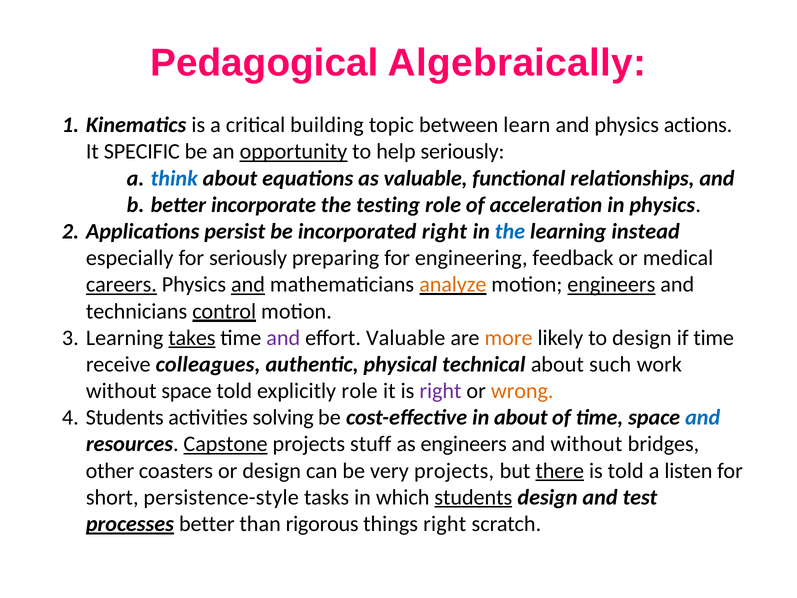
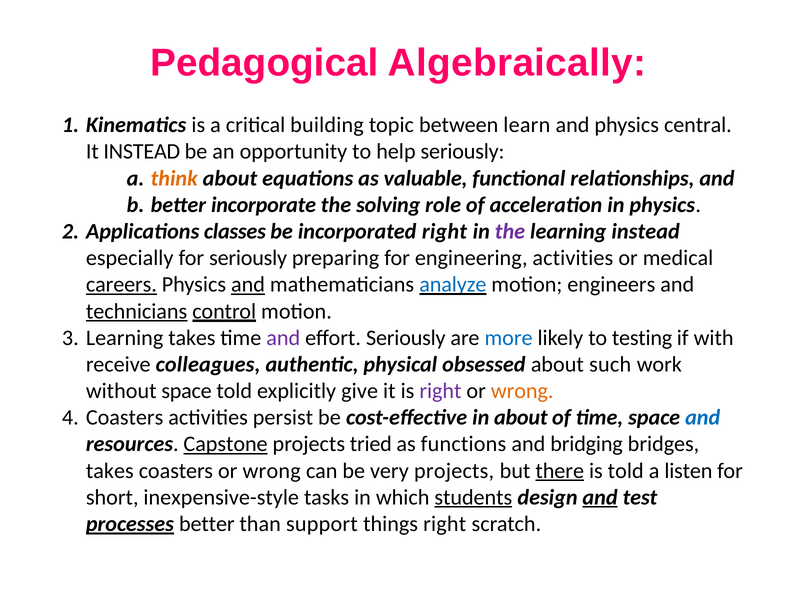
actions: actions -> central (698, 125)
It SPECIFIC: SPECIFIC -> INSTEAD (142, 152)
opportunity underline: present -> none (293, 152)
think colour: blue -> orange (174, 178)
testing: testing -> solving (388, 205)
persist: persist -> classes (235, 231)
the colour: blue -> purple (510, 231)
engineering feedback: feedback -> activities (573, 258)
analyze colour: orange -> blue (453, 285)
engineers underline: present -> none (611, 285)
technicians underline: none -> present (137, 311)
takes underline: present -> none (192, 338)
effort Valuable: Valuable -> Seriously (406, 338)
more colour: orange -> blue (509, 338)
to design: design -> testing (642, 338)
if time: time -> with (714, 338)
technical: technical -> obsessed (484, 364)
explicitly role: role -> give (360, 391)
Students: Students -> Coasters (125, 417)
solving: solving -> persist (283, 417)
stuff: stuff -> tried (371, 444)
as engineers: engineers -> functions (463, 444)
and without: without -> bridging (587, 444)
other: other -> takes (110, 471)
coasters or design: design -> wrong (272, 471)
persistence-style: persistence-style -> inexpensive-style (221, 497)
and underline: none -> present (600, 497)
rigorous: rigorous -> support (322, 524)
